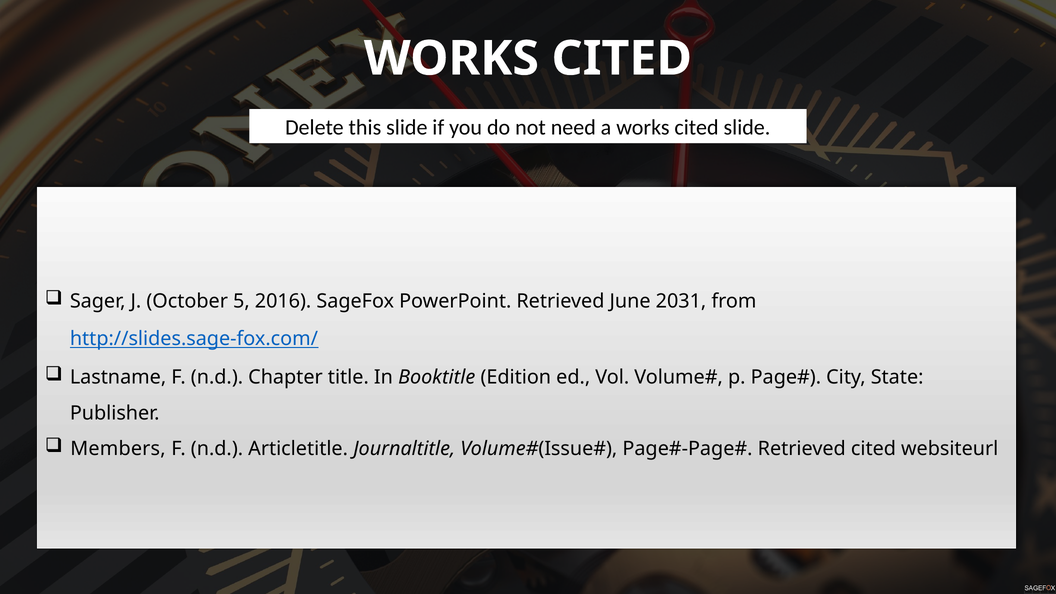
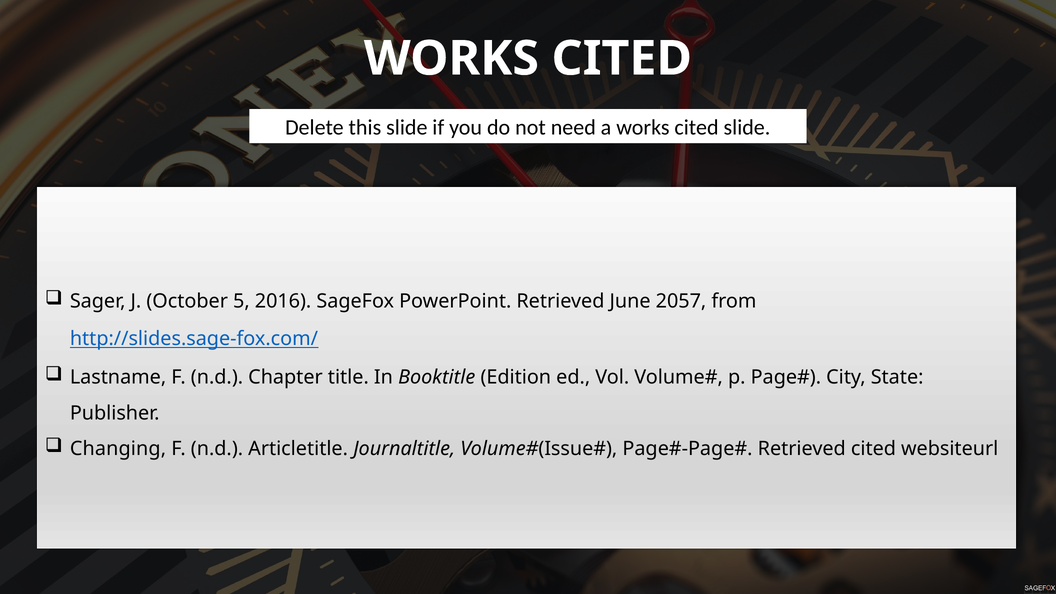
2031: 2031 -> 2057 (681, 301)
Members: Members -> Changing (118, 449)
